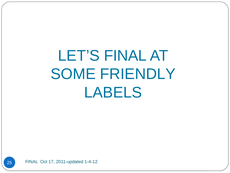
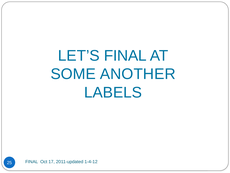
FRIENDLY: FRIENDLY -> ANOTHER (138, 74)
